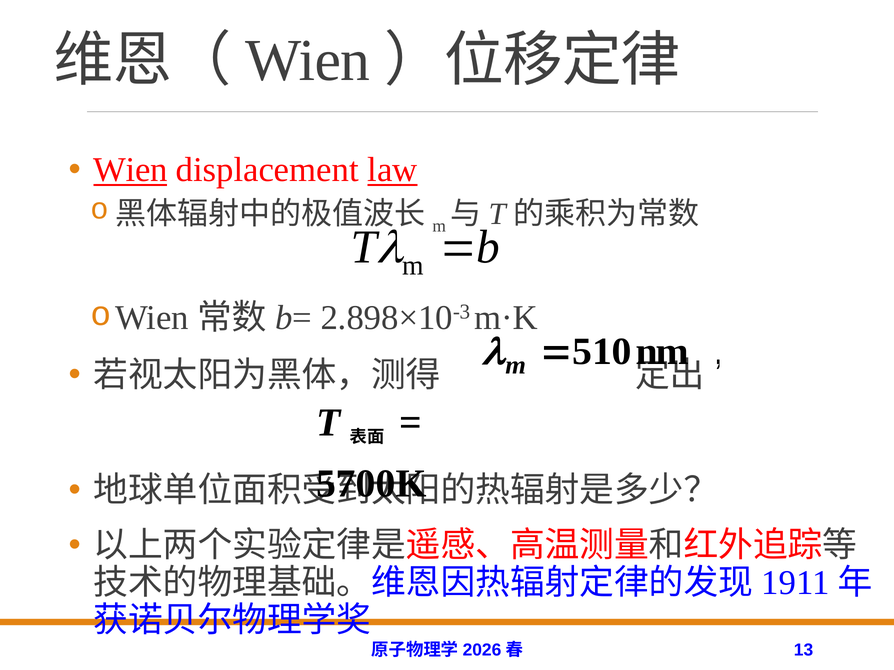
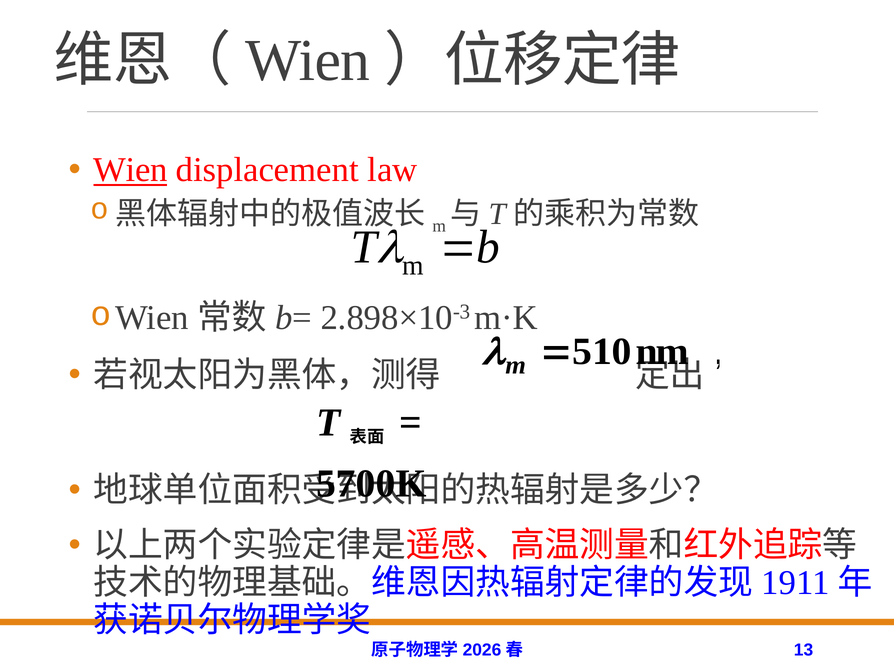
law underline: present -> none (392, 170)
